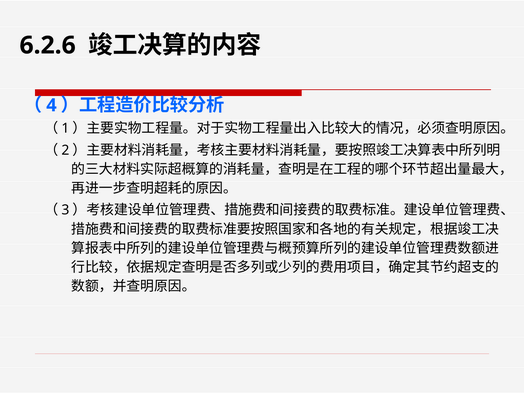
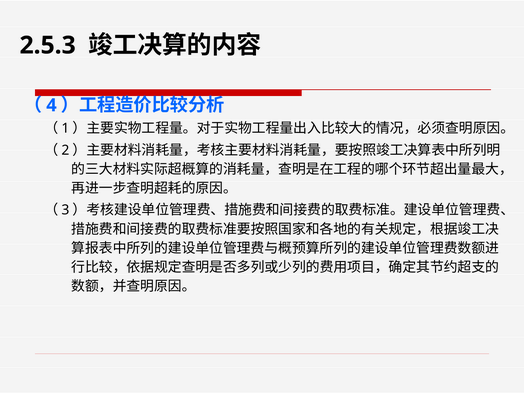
6.2.6: 6.2.6 -> 2.5.3 (48, 45)
